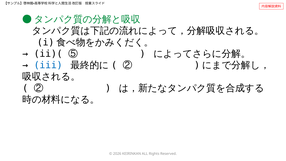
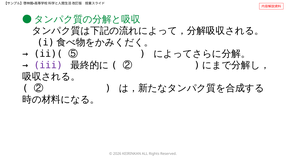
iii colour: blue -> purple (48, 65)
